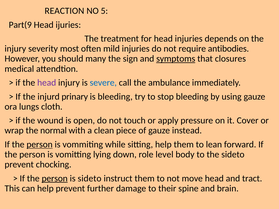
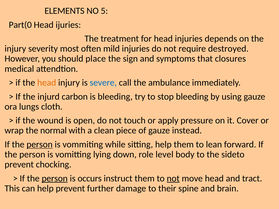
REACTION: REACTION -> ELEMENTS (64, 11)
Part(9: Part(9 -> Part(0 (20, 25)
antibodies: antibodies -> destroyed (228, 49)
many: many -> place (96, 59)
symptoms underline: present -> none (176, 59)
head colour: purple -> orange (47, 83)
prinary: prinary -> carbon (75, 97)
is sideto: sideto -> occurs (90, 179)
not underline: none -> present (173, 179)
